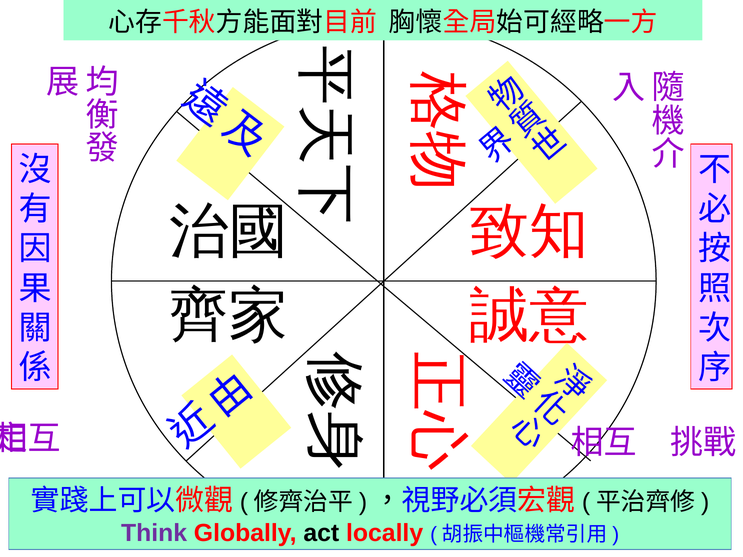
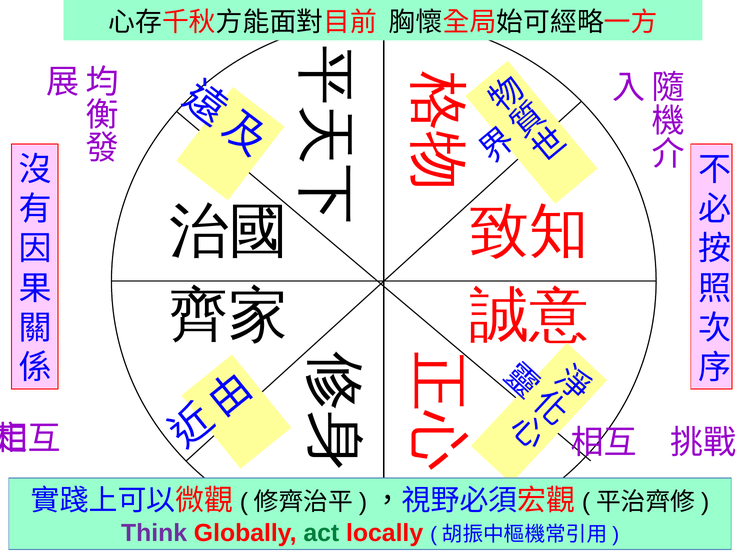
act colour: black -> green (321, 533)
